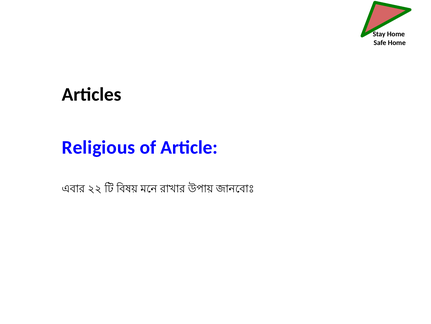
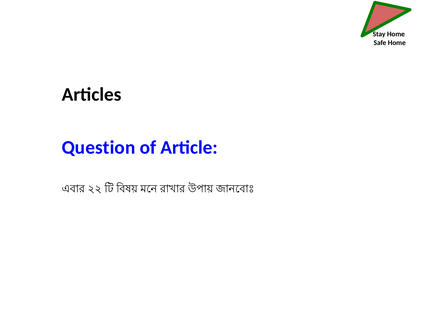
Religious: Religious -> Question (98, 147)
